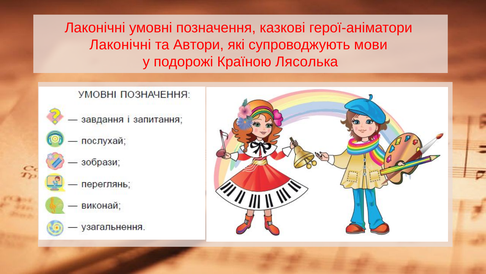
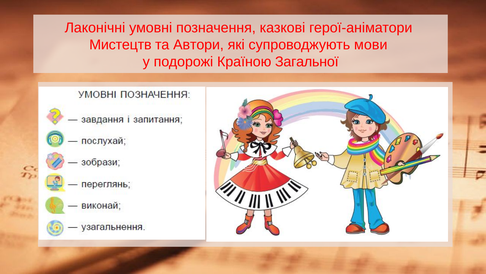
Лаконічні: Лаконічні -> Мистецтв (120, 45)
Лясолька: Лясолька -> Загальної (307, 62)
